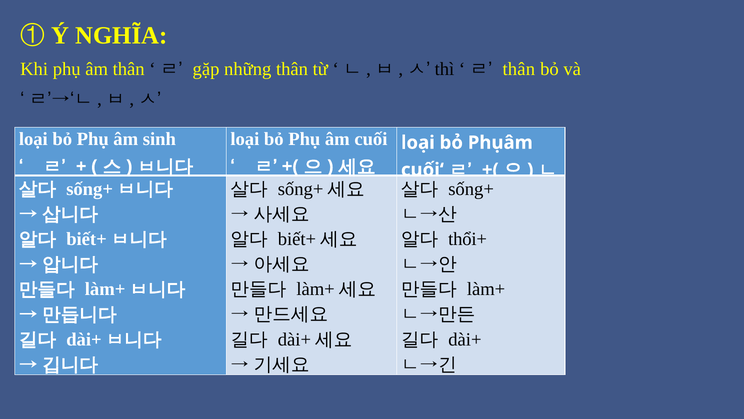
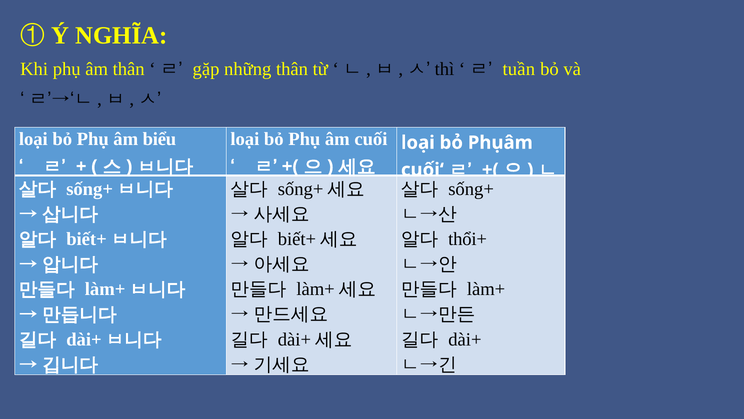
ㄹ thân: thân -> tuần (519, 69)
sinh: sinh -> biểu (159, 139)
